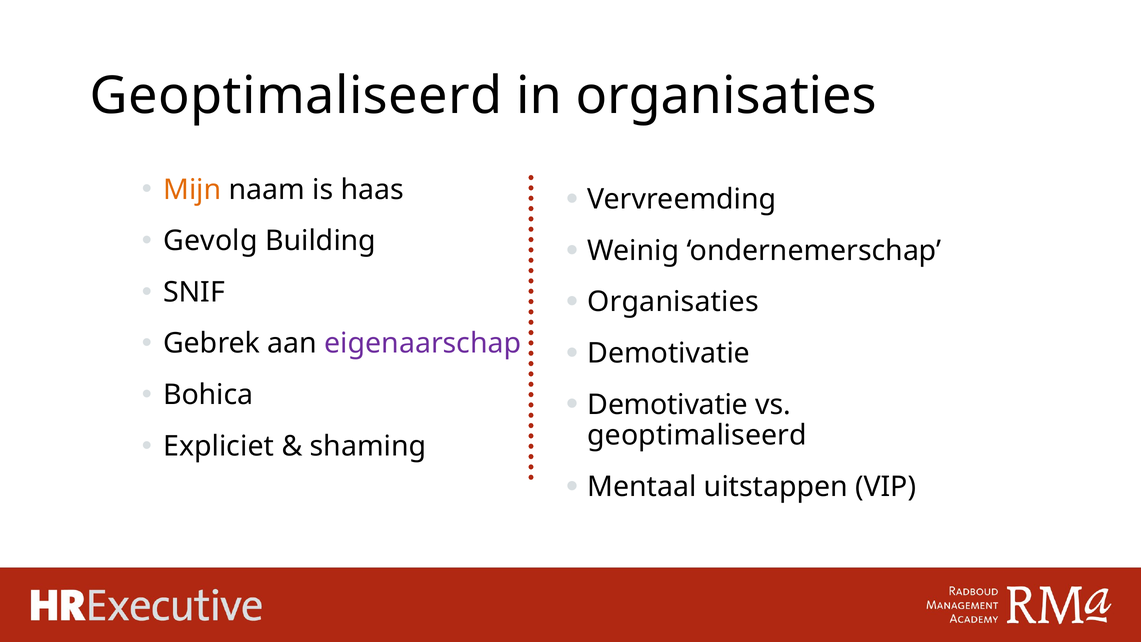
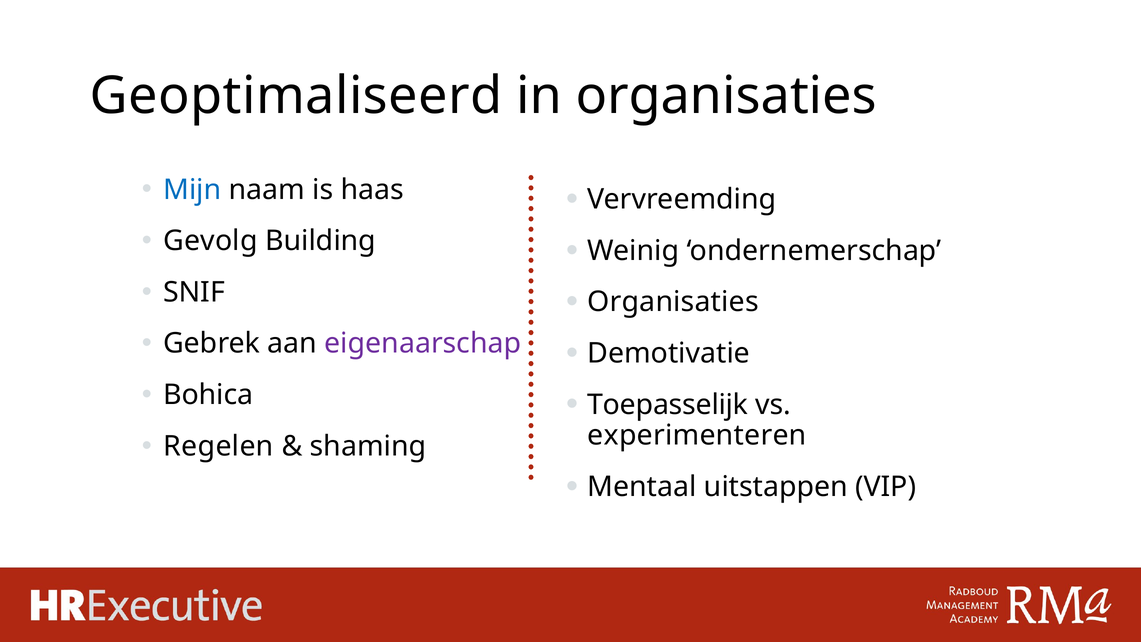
Mijn colour: orange -> blue (192, 190)
Demotivatie: Demotivatie -> Toepasselijk (668, 405)
geoptimaliseerd: geoptimaliseerd -> experimenteren (697, 435)
Expliciet: Expliciet -> Regelen (218, 446)
